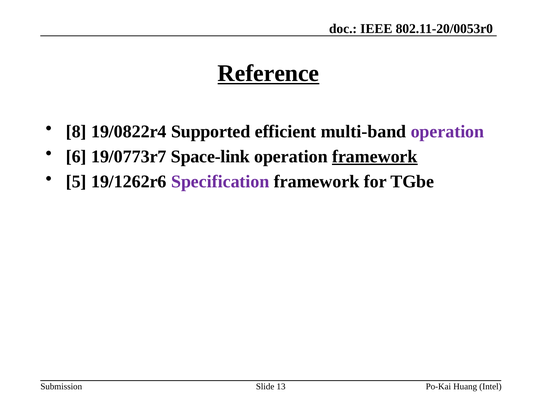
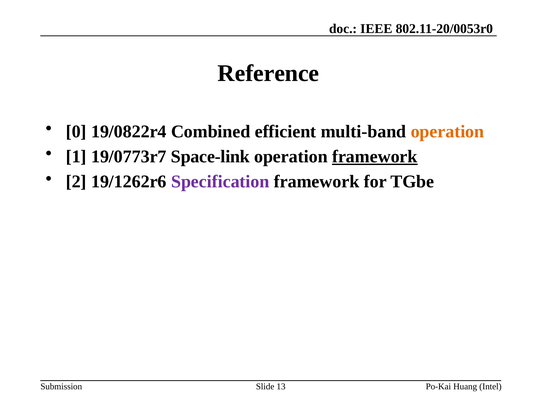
Reference underline: present -> none (268, 73)
8: 8 -> 0 (76, 132)
Supported: Supported -> Combined (211, 132)
operation colour: purple -> orange (447, 132)
6: 6 -> 1 (76, 157)
5: 5 -> 2 (76, 182)
